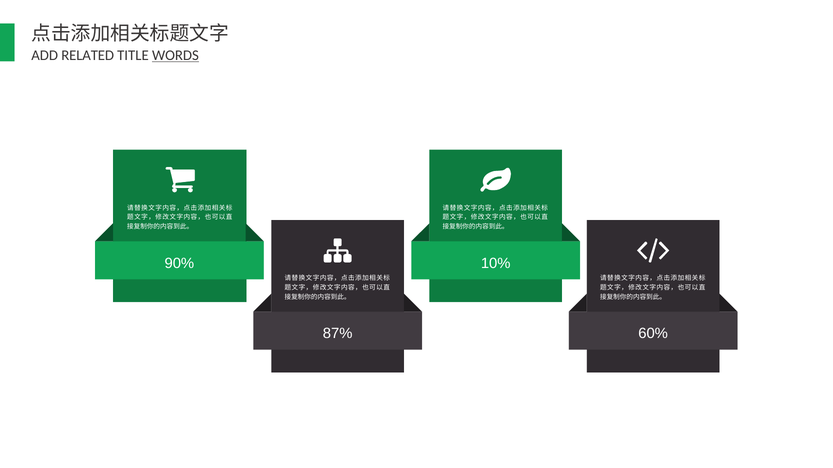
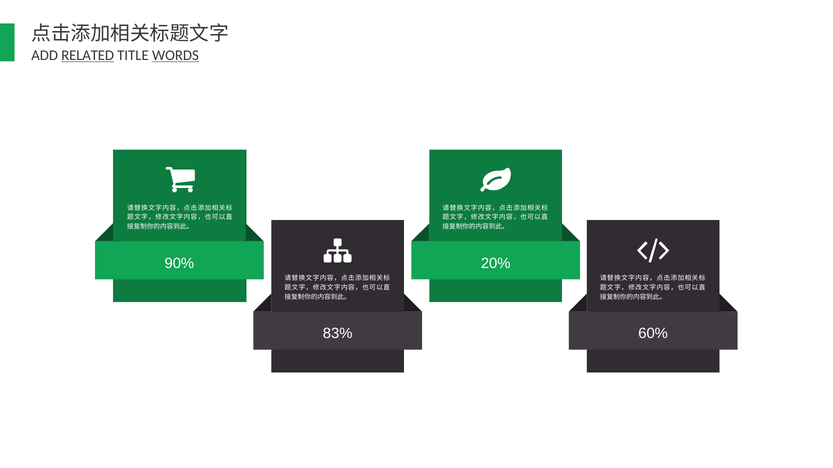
RELATED underline: none -> present (88, 55)
10%: 10% -> 20% (496, 263)
87%: 87% -> 83% (338, 334)
